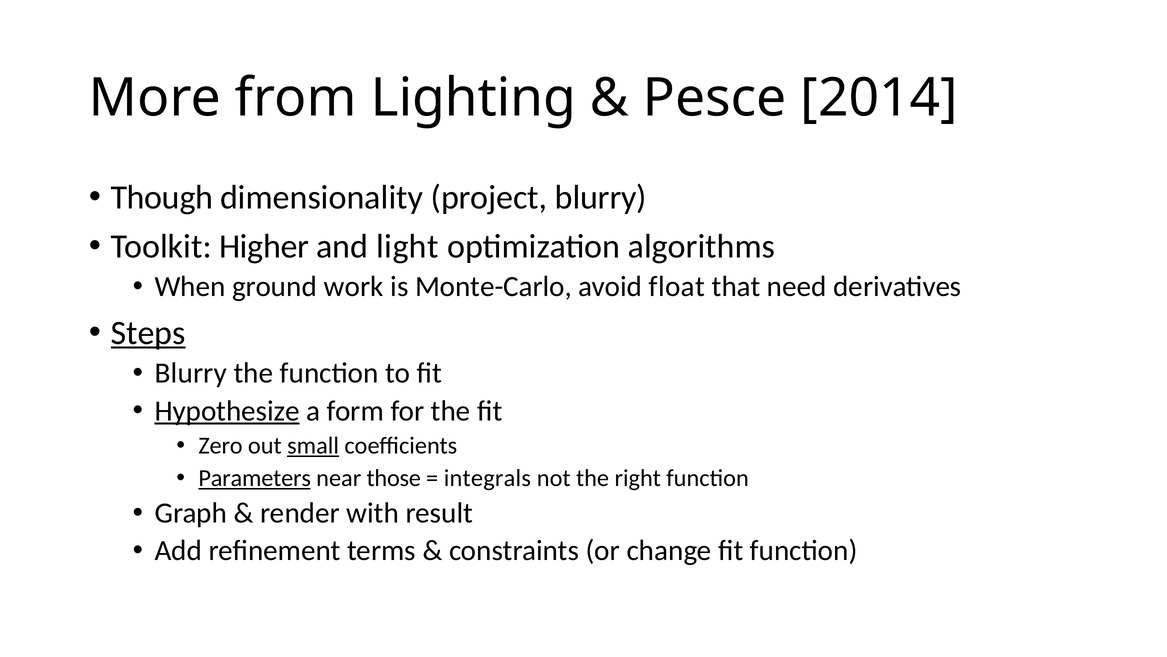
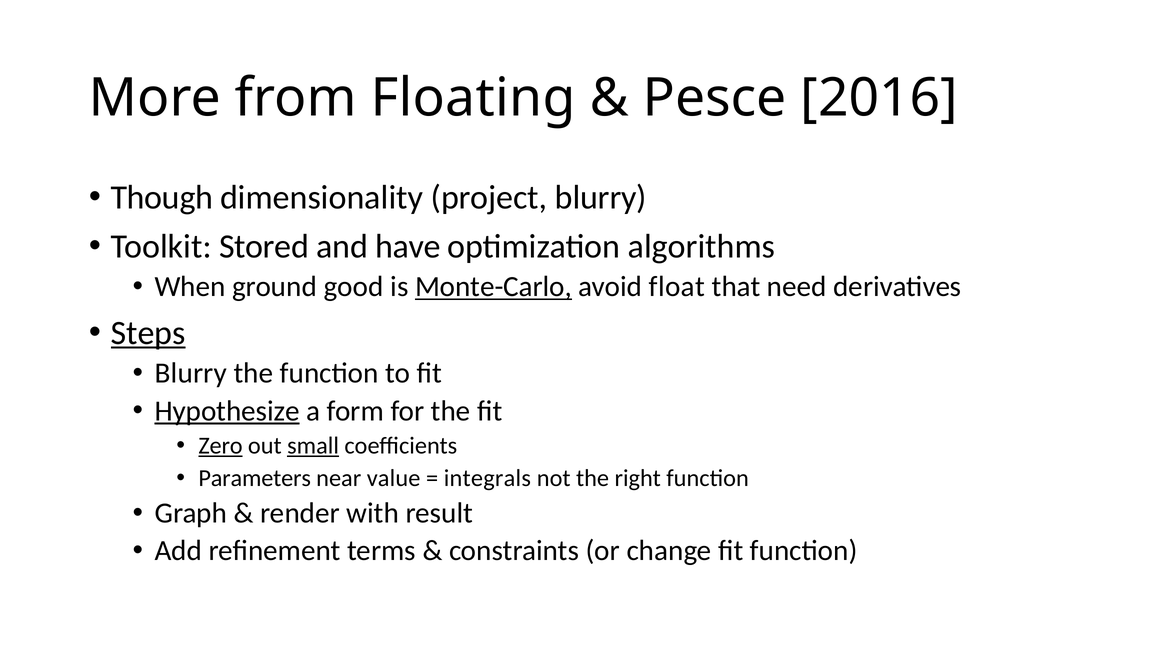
Lighting: Lighting -> Floating (473, 98)
2014: 2014 -> 2016 (879, 98)
Higher: Higher -> Stored (264, 246)
light: light -> have (408, 246)
work: work -> good (354, 286)
Monte-Carlo underline: none -> present (493, 286)
Zero underline: none -> present (220, 445)
Parameters underline: present -> none (255, 478)
those: those -> value (394, 478)
